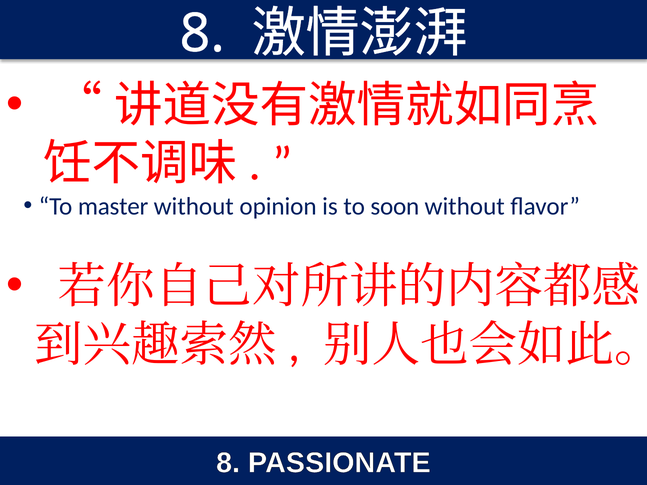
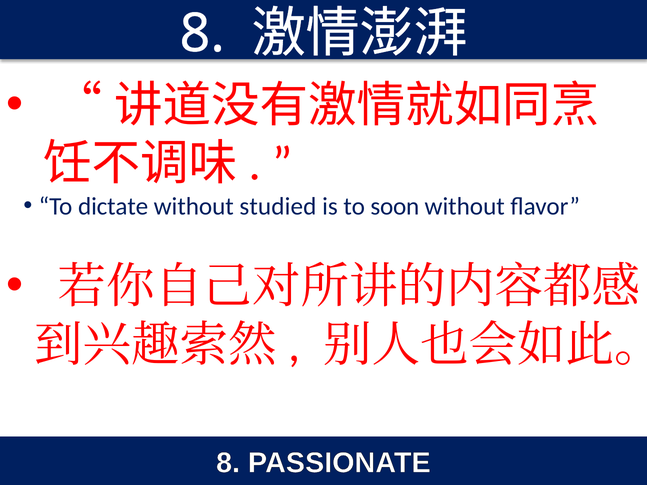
master: master -> dictate (113, 207)
opinion: opinion -> studied (278, 207)
